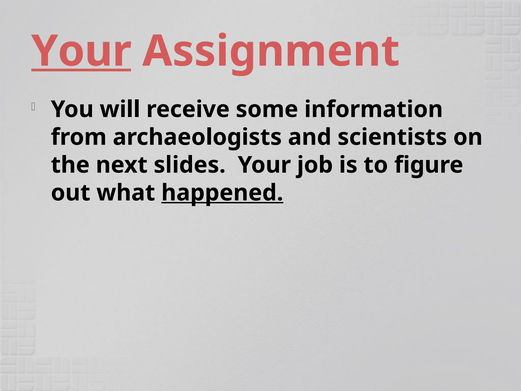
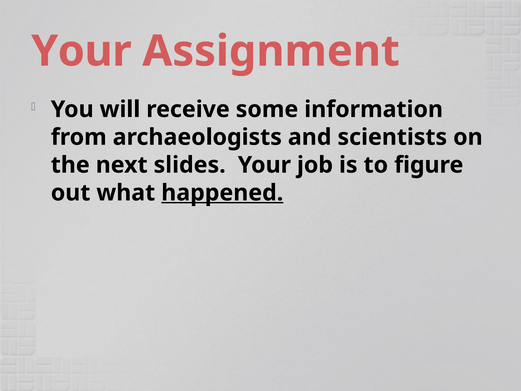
Your underline: present -> none (81, 51)
